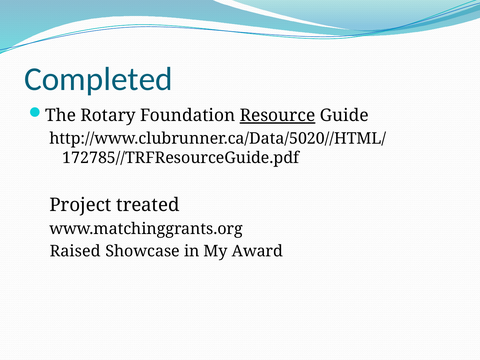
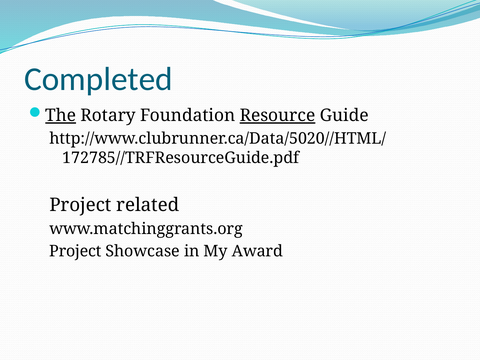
The underline: none -> present (61, 116)
treated: treated -> related (148, 205)
Raised: Raised -> Project (75, 251)
